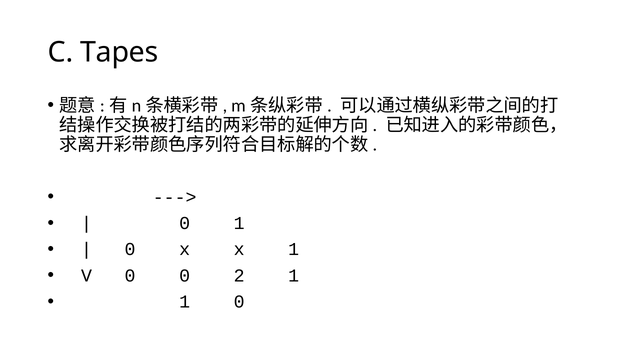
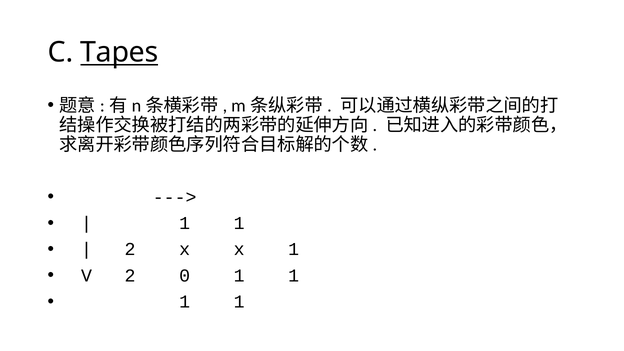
Tapes underline: none -> present (119, 52)
0: 0 -> 1 (185, 223)
0: 0 -> 2 (130, 249)
V 0: 0 -> 2 (130, 276)
0 2: 2 -> 1 (239, 276)
0: 0 -> 1 (239, 302)
